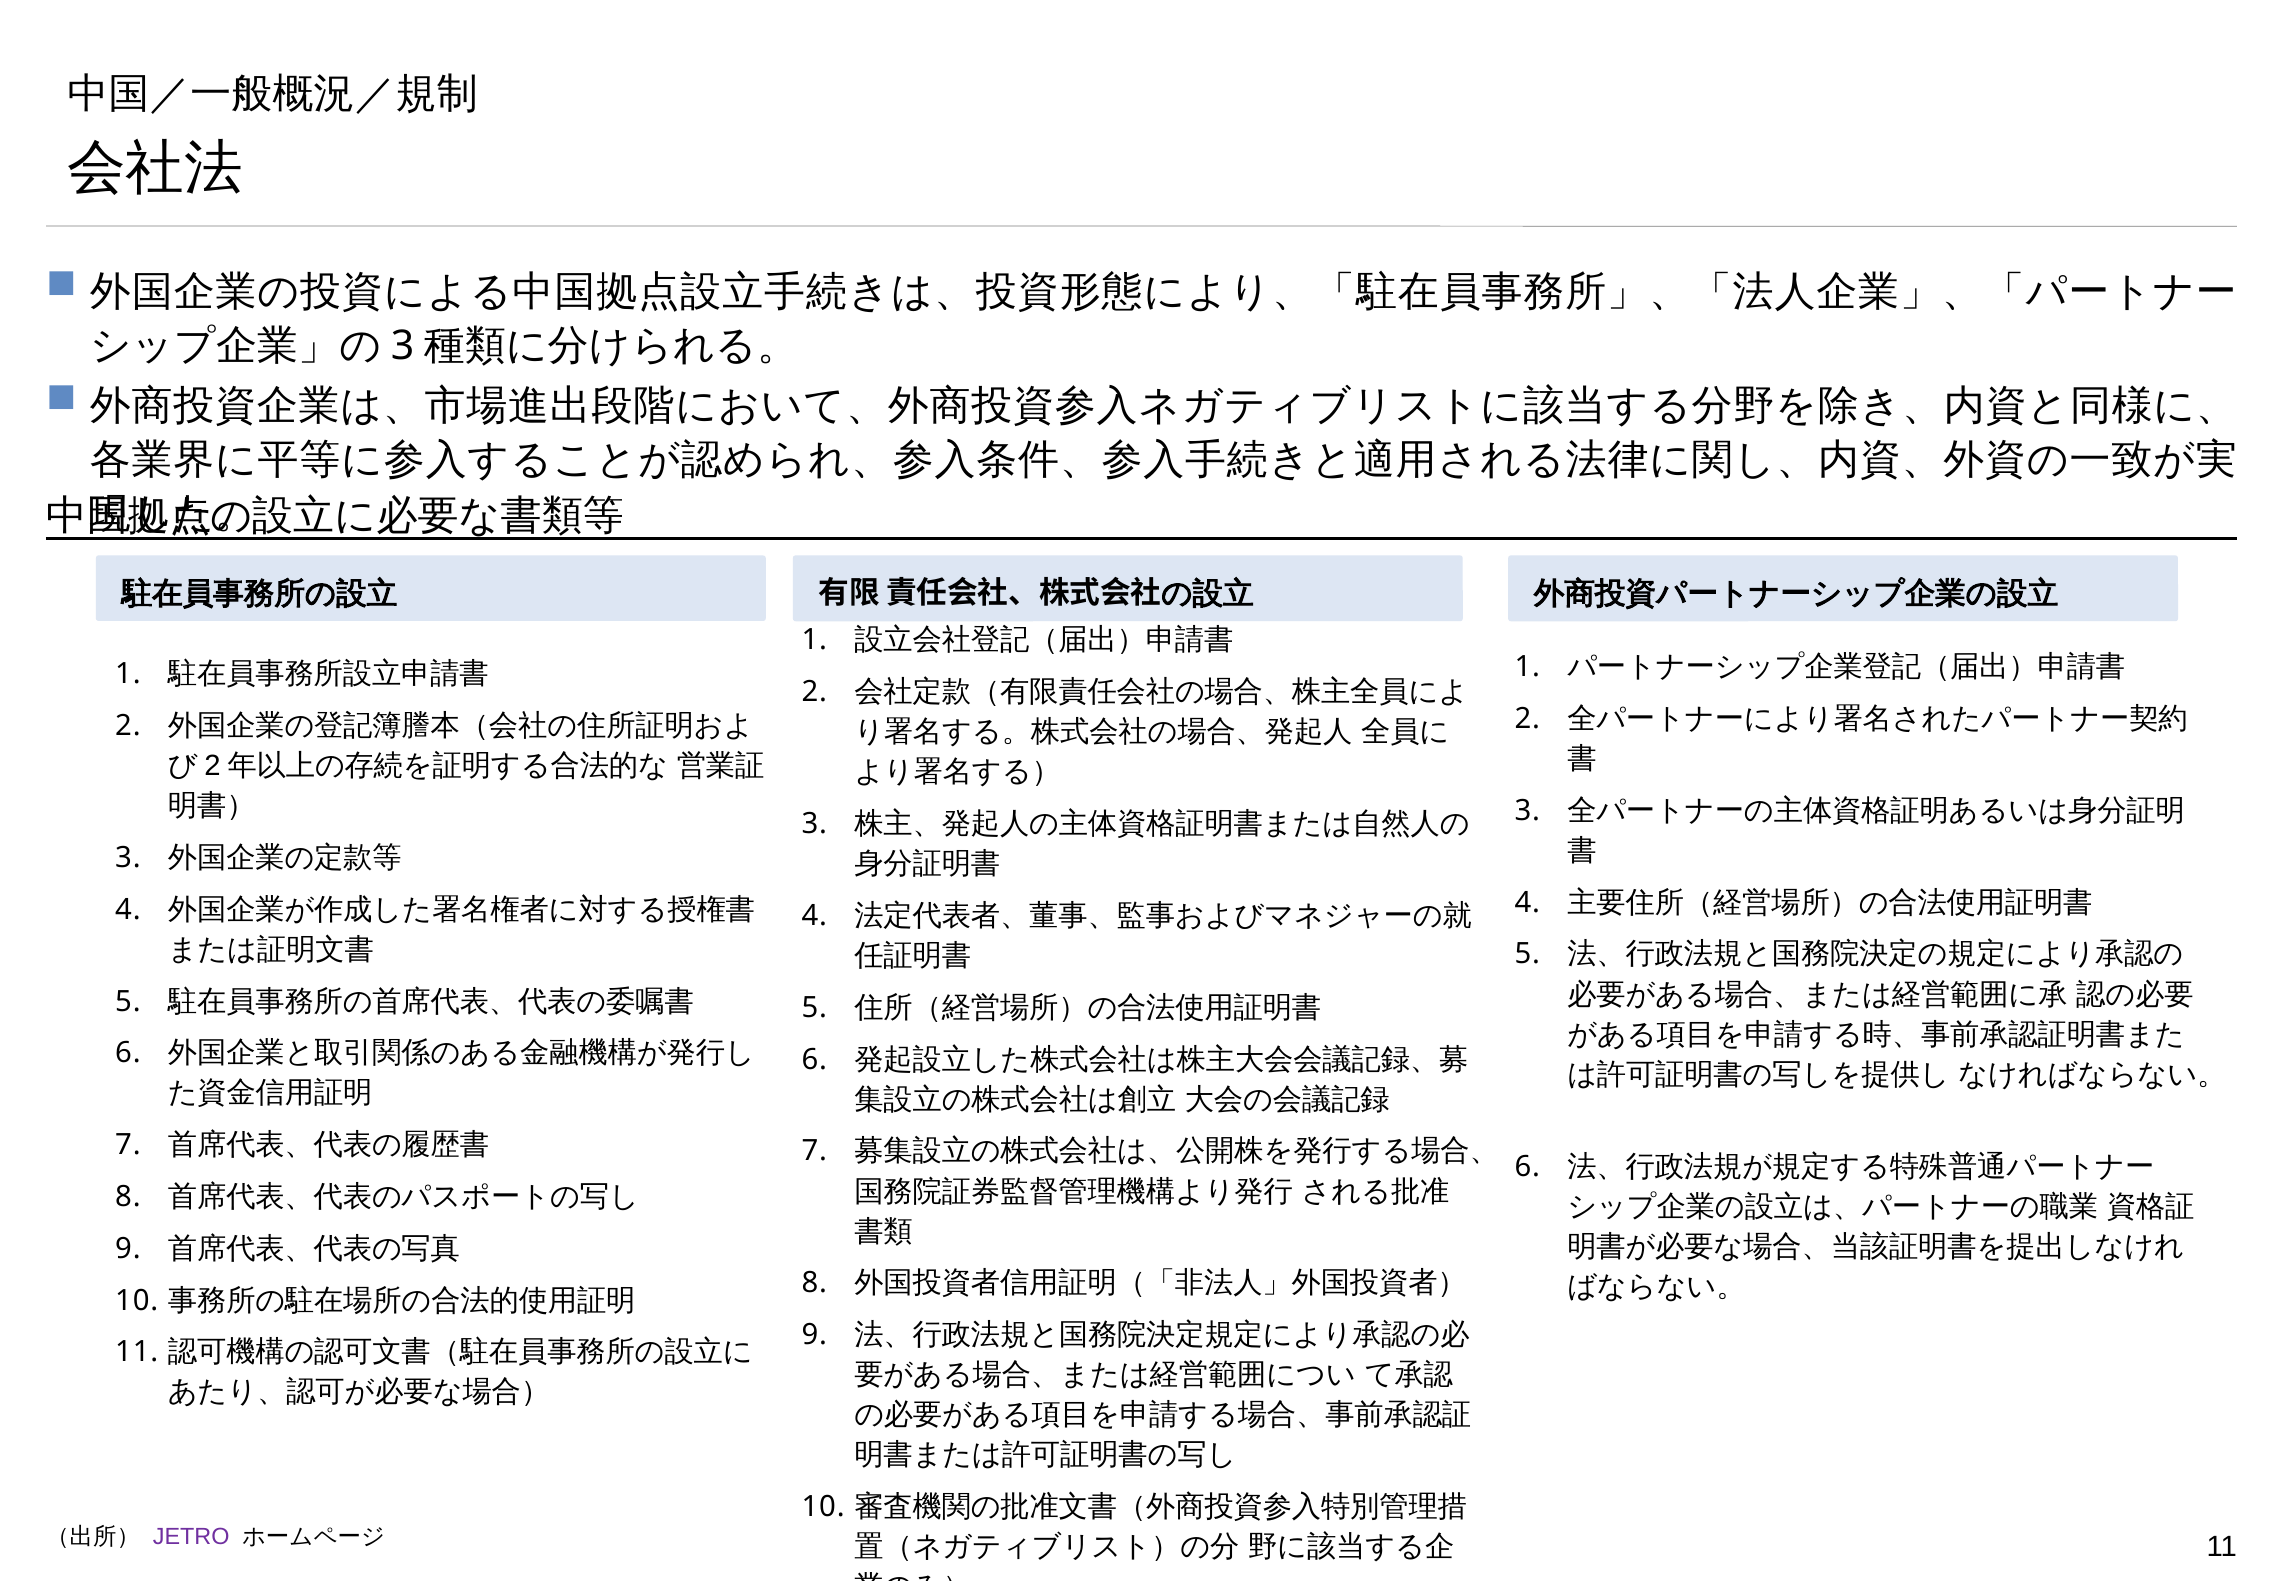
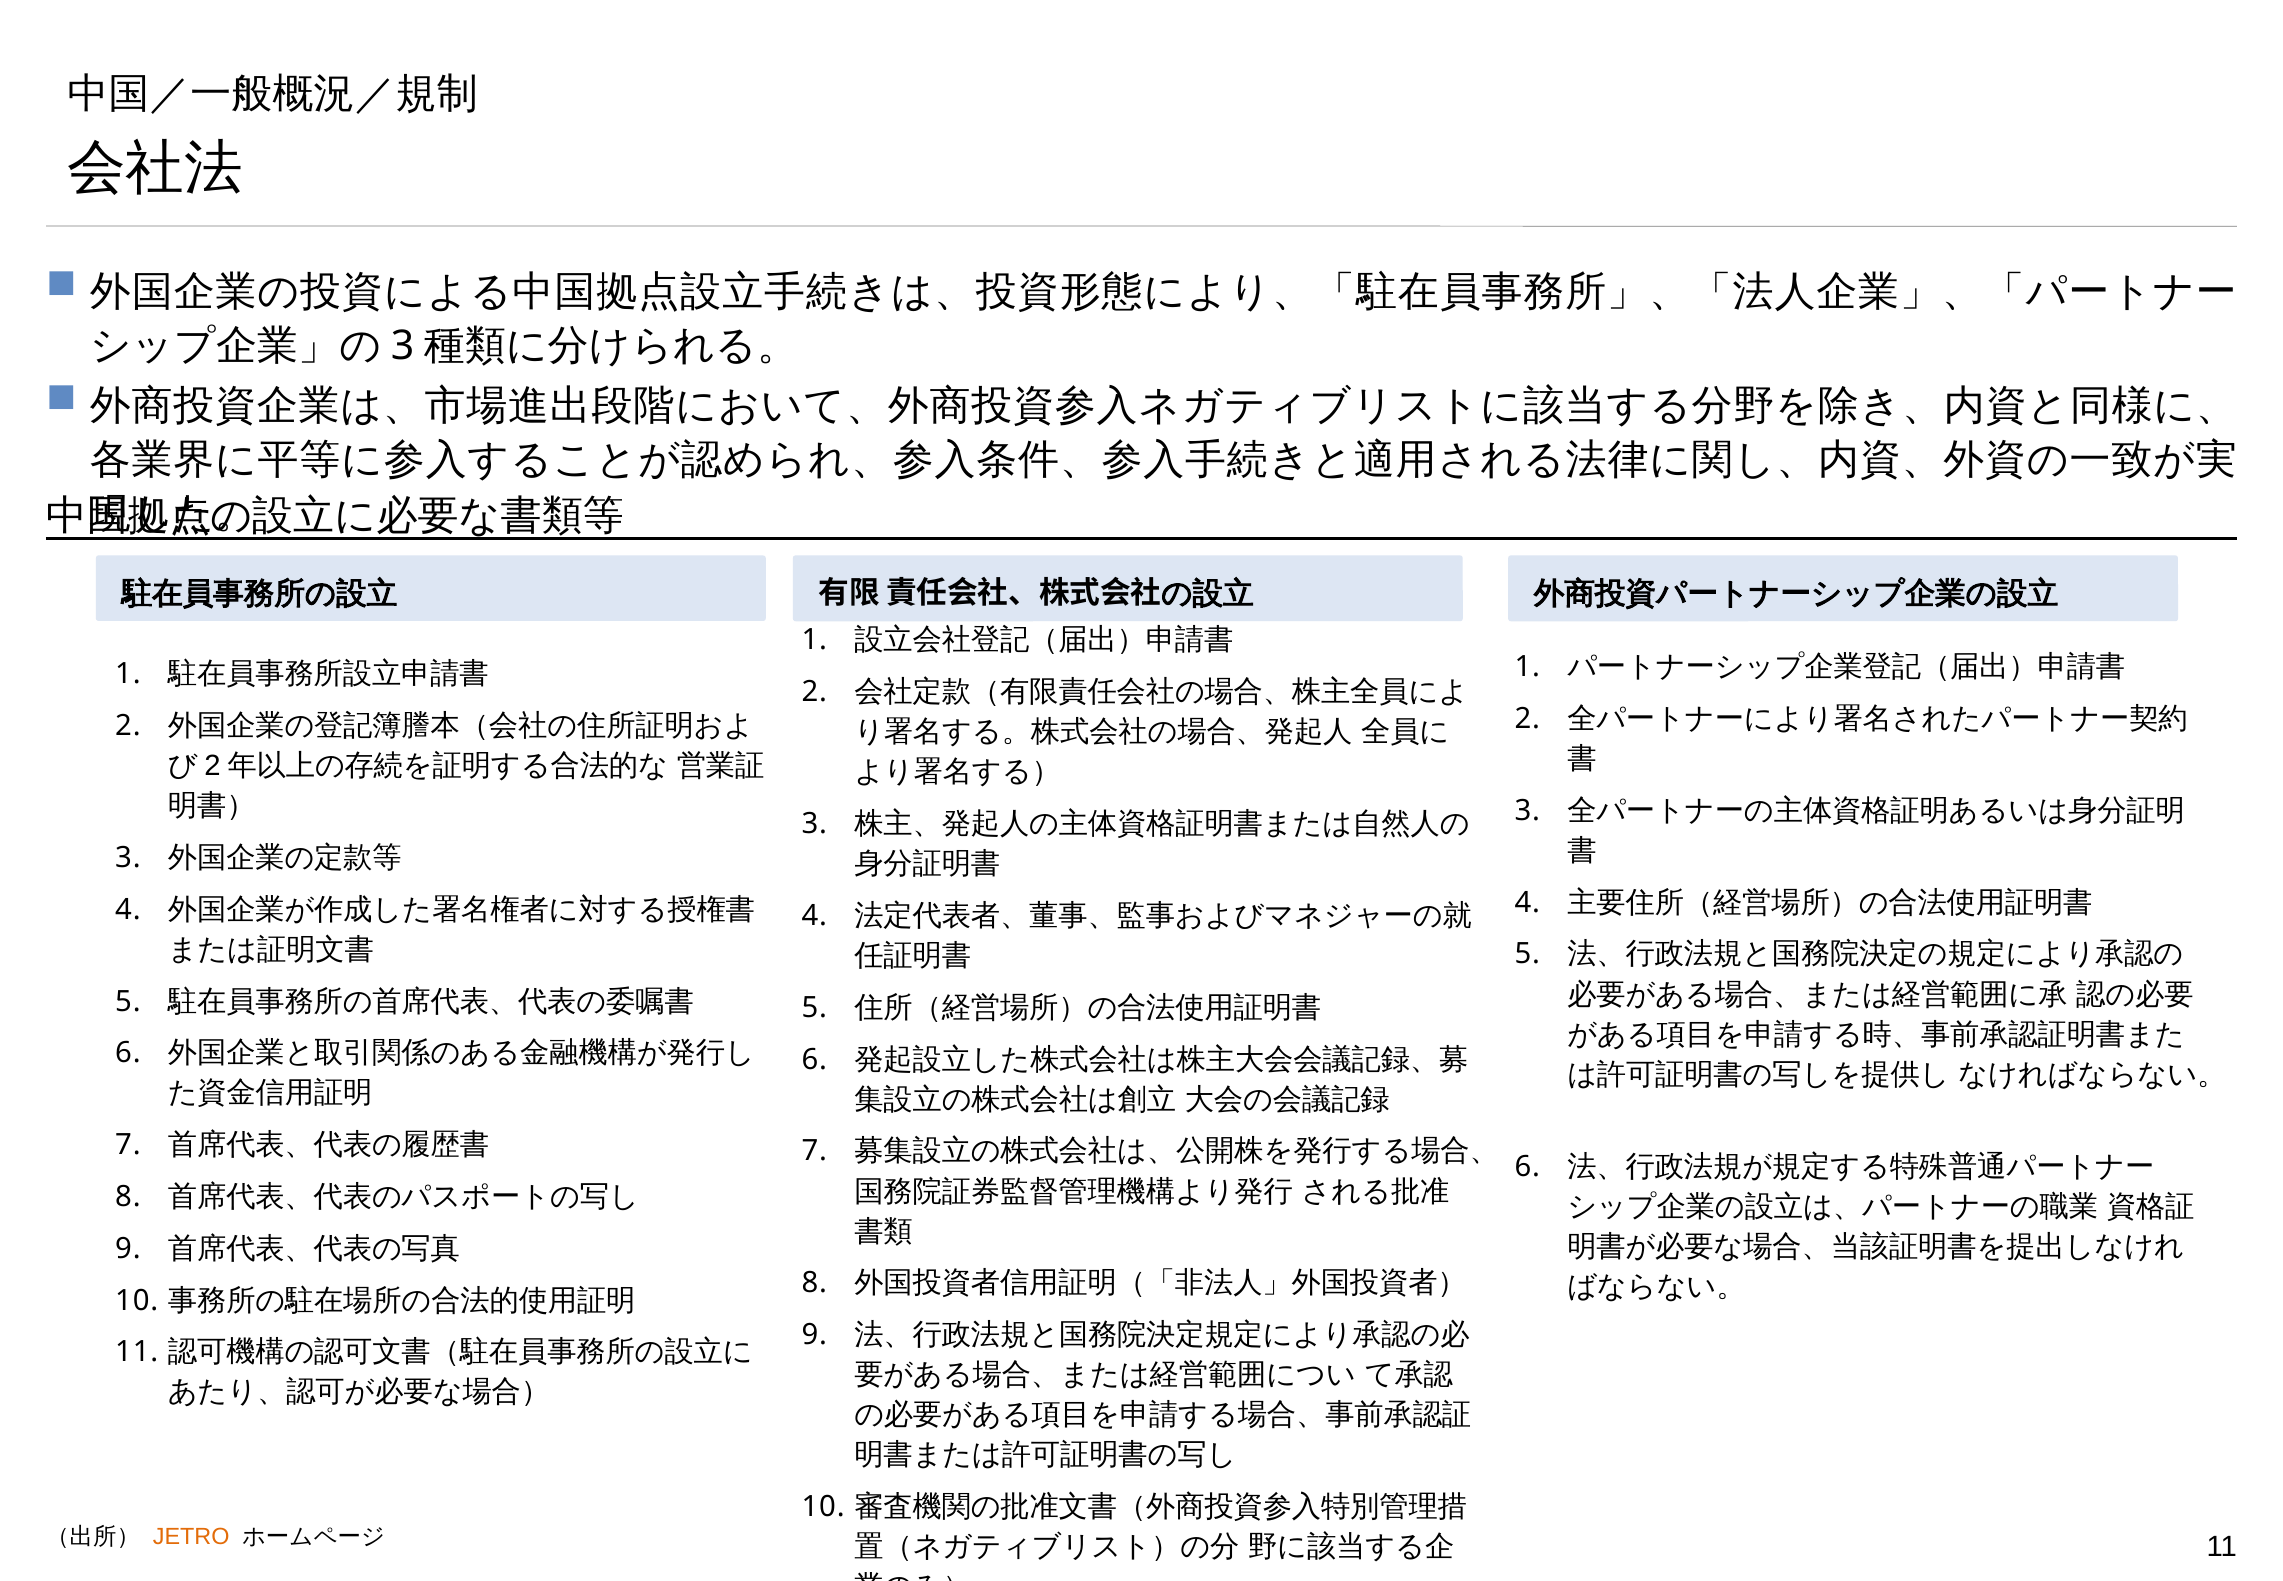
JETRO colour: purple -> orange (191, 1536)
